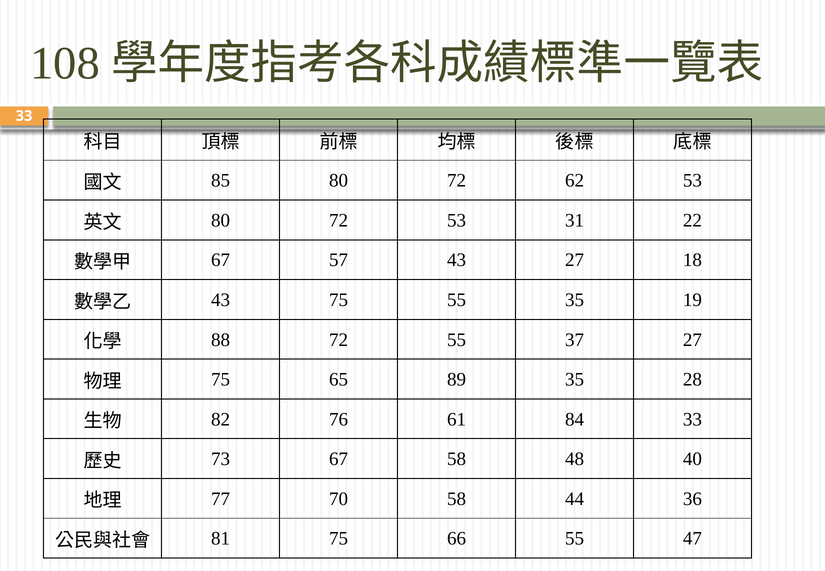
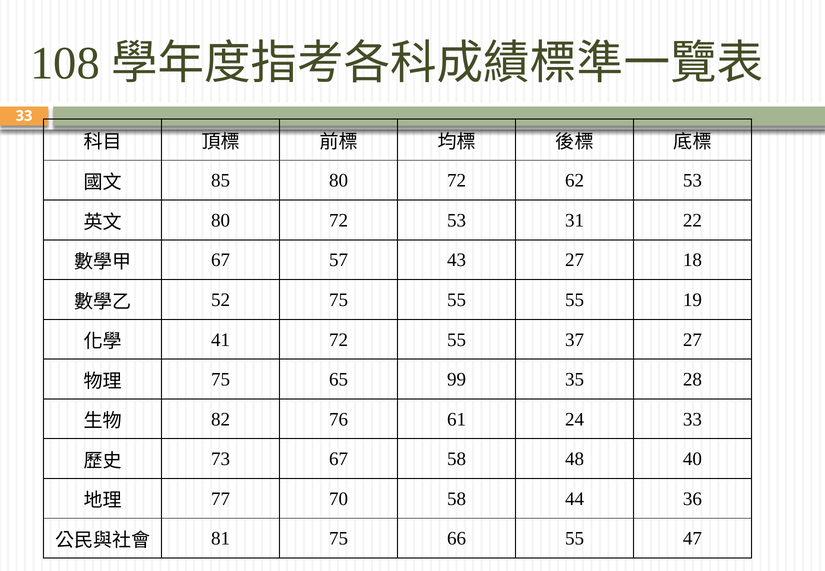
43: 43 -> 52 (221, 300)
55 35: 35 -> 55 (575, 300)
88: 88 -> 41 (221, 340)
89: 89 -> 99 (457, 380)
84: 84 -> 24 (575, 419)
